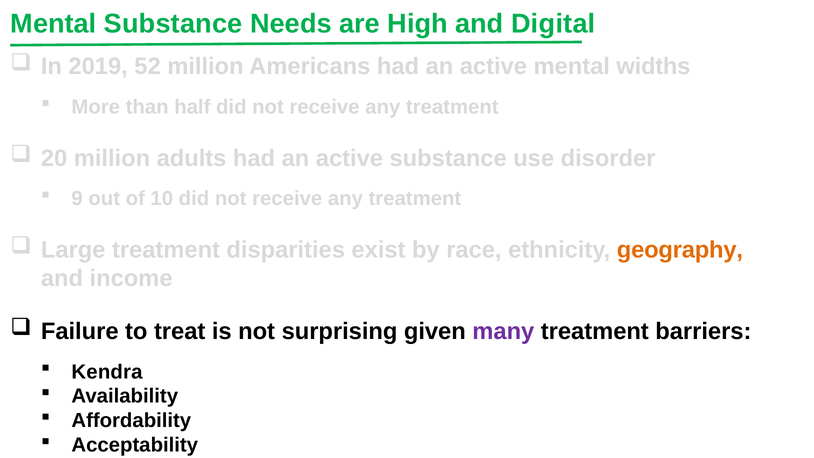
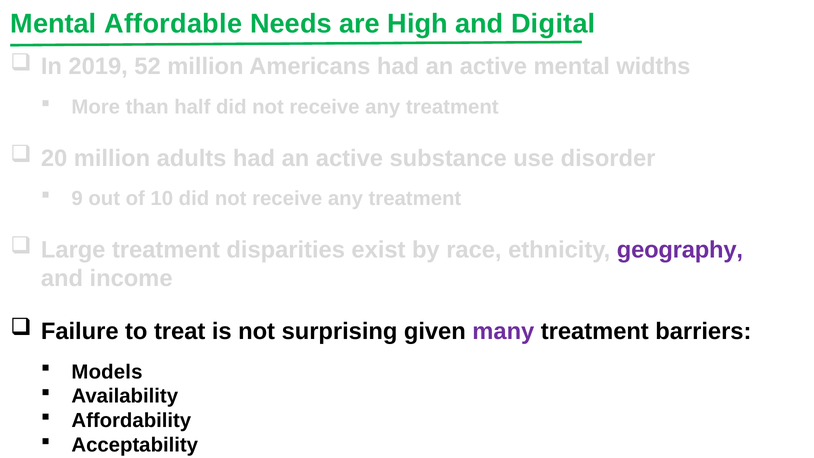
Mental Substance: Substance -> Affordable (173, 24)
geography colour: orange -> purple (680, 250)
Kendra: Kendra -> Models (107, 372)
